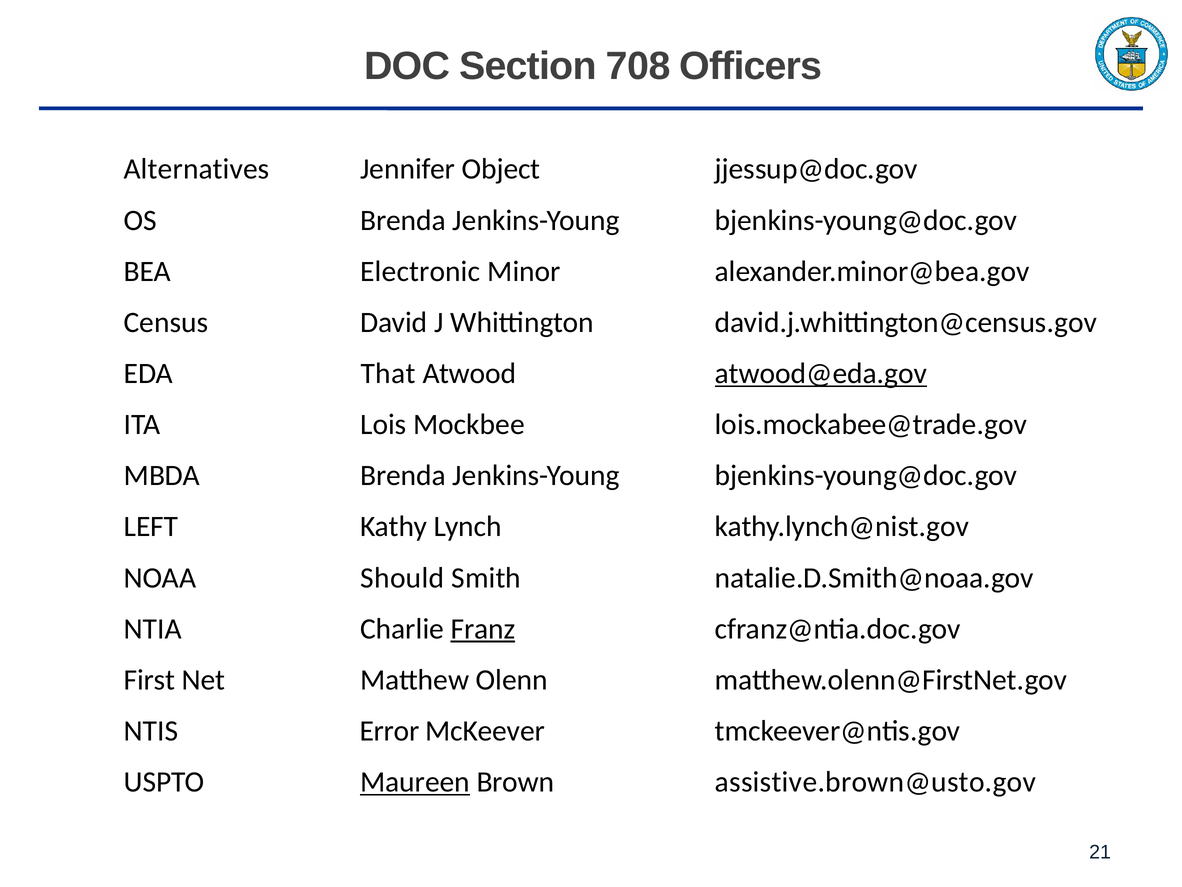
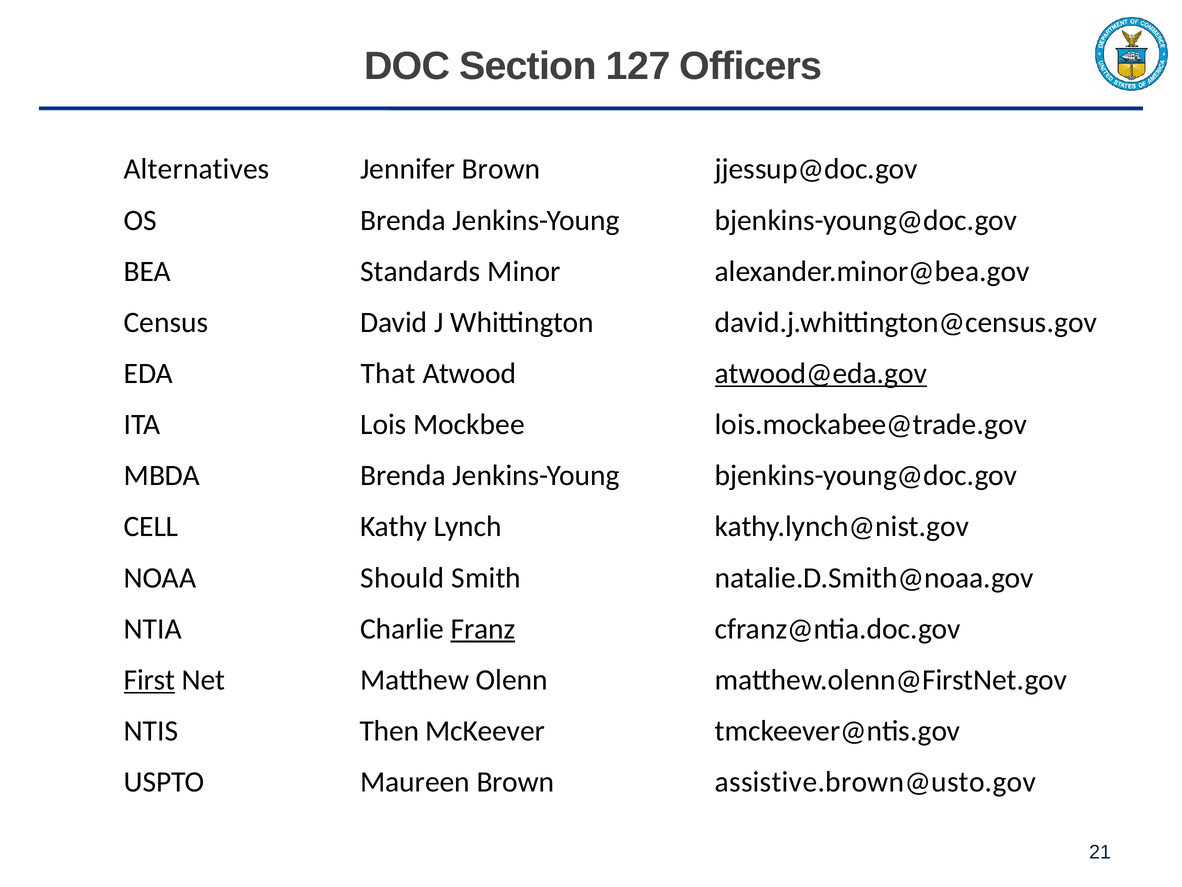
708: 708 -> 127 (638, 66)
Jennifer Object: Object -> Brown (501, 169)
Electronic: Electronic -> Standards (420, 271)
LEFT: LEFT -> CELL (151, 526)
First underline: none -> present (149, 680)
Error: Error -> Then (389, 731)
Maureen underline: present -> none (415, 782)
